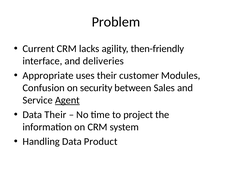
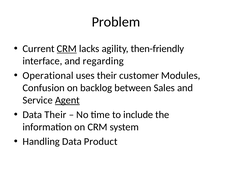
CRM underline: none -> present (67, 49)
deliveries: deliveries -> regarding (103, 61)
Appropriate: Appropriate -> Operational (48, 75)
security: security -> backlog (96, 88)
project: project -> include (138, 115)
